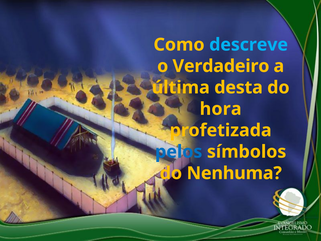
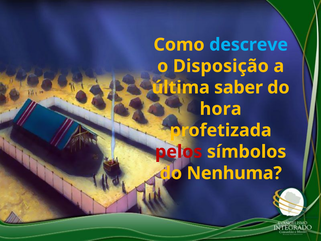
Verdadeiro: Verdadeiro -> Disposição (221, 66)
desta: desta -> saber (239, 87)
pelos colour: blue -> red (179, 152)
